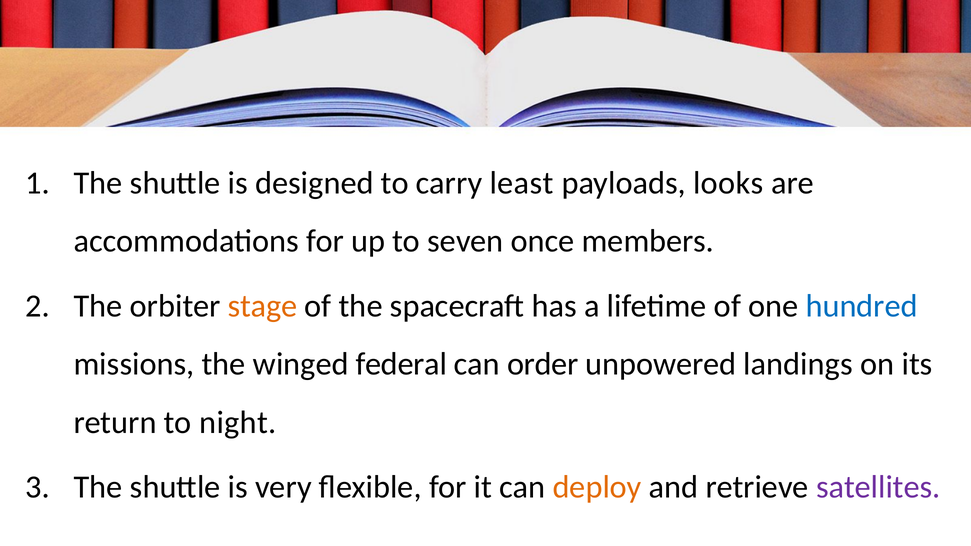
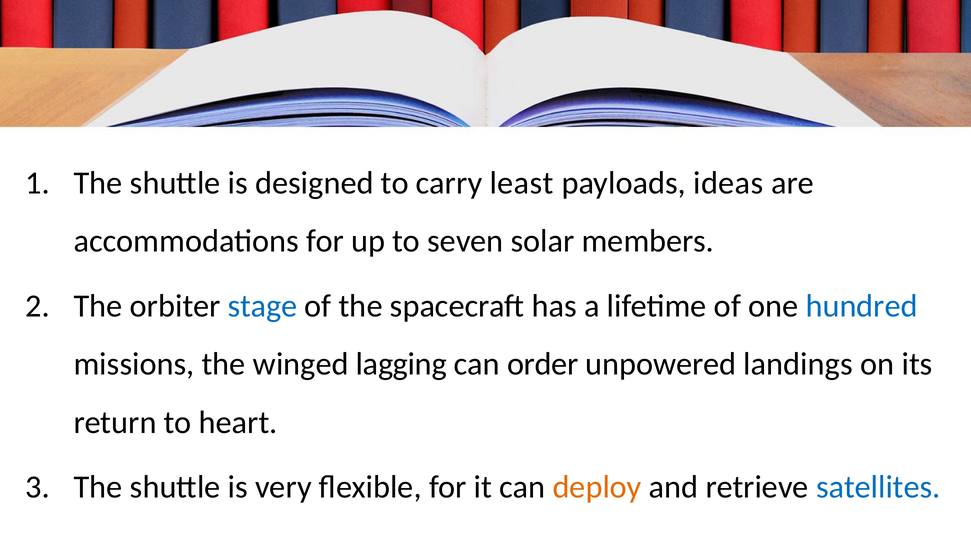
looks: looks -> ideas (728, 183)
once: once -> solar (543, 241)
stage colour: orange -> blue (262, 306)
federal: federal -> lagging (401, 364)
night: night -> heart (238, 423)
satellites colour: purple -> blue (878, 487)
